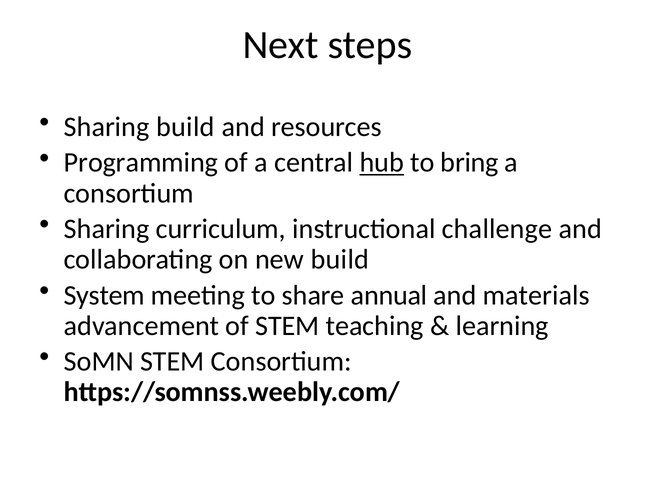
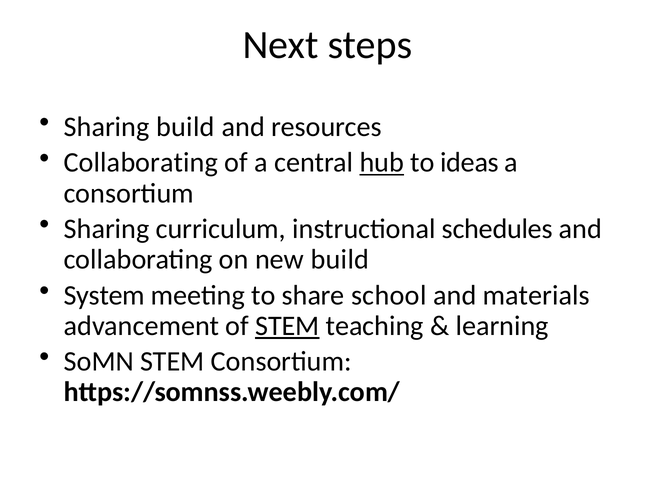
Programming: Programming -> Collaborating (141, 162)
bring: bring -> ideas (470, 162)
challenge: challenge -> schedules (497, 229)
annual: annual -> school (389, 295)
STEM underline: none -> present (287, 325)
